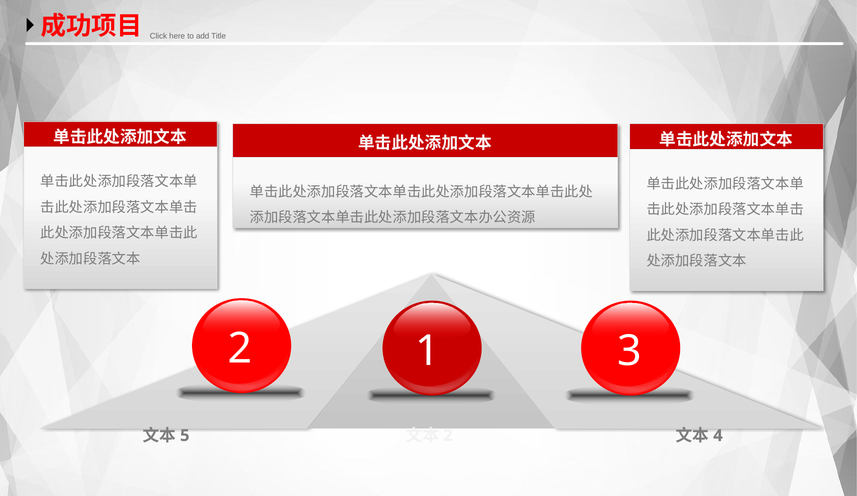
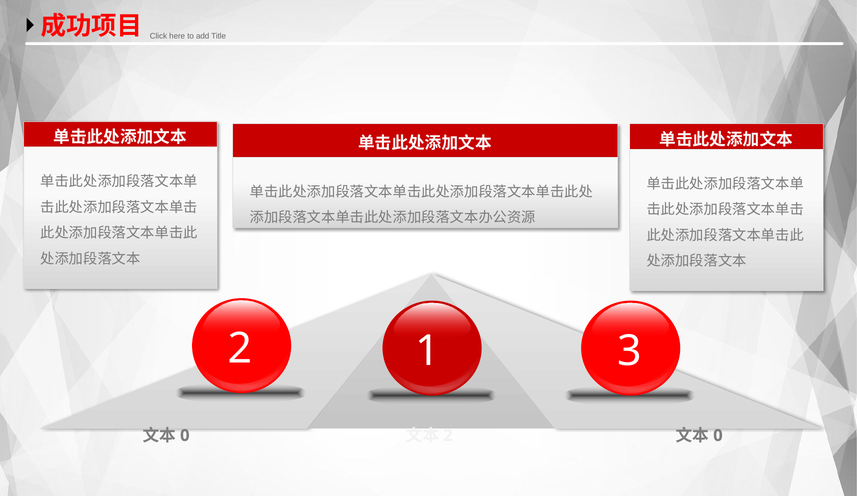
5: 5 -> 0 (185, 436)
4: 4 -> 0 (718, 436)
